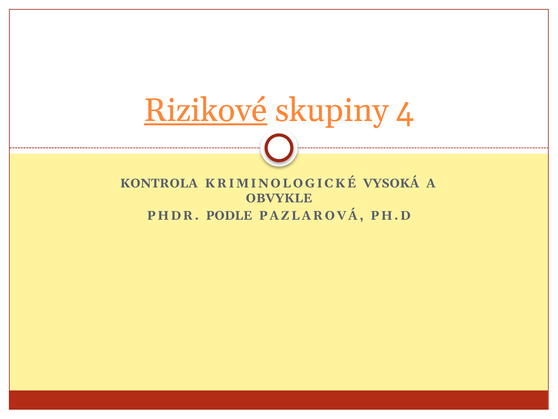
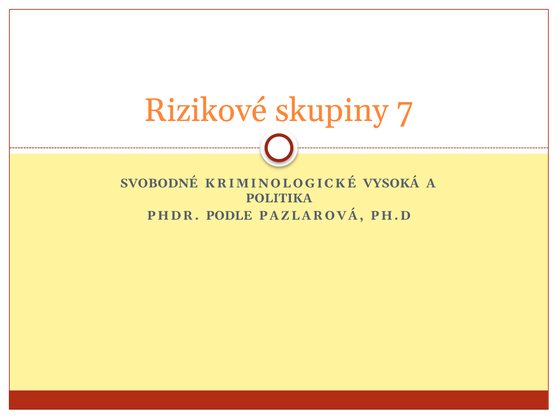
Rizikové underline: present -> none (206, 110)
4: 4 -> 7 (405, 110)
KONTROLA: KONTROLA -> SVOBODNÉ (159, 183)
OBVYKLE: OBVYKLE -> POLITIKA (279, 198)
